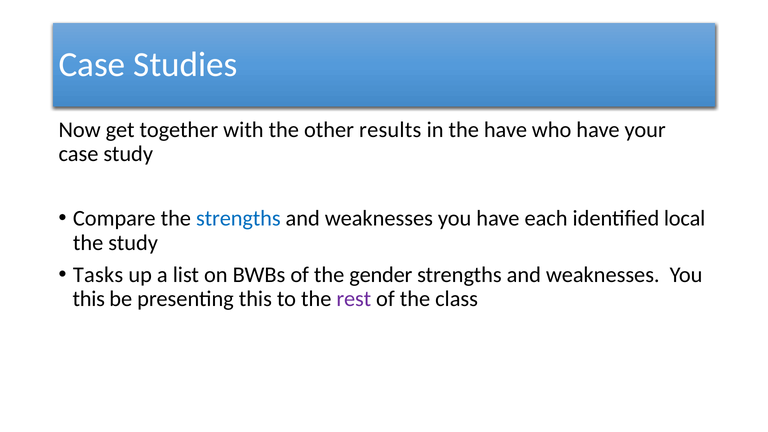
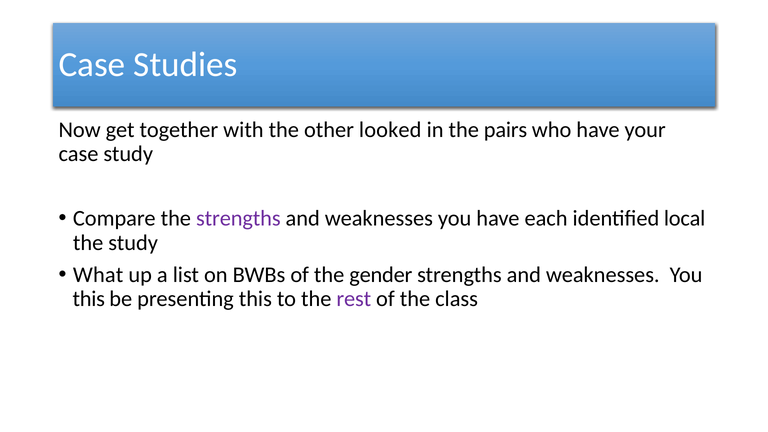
results: results -> looked (390, 130)
the have: have -> pairs (506, 130)
strengths colour: blue -> purple (238, 218)
Tasks: Tasks -> What (98, 275)
